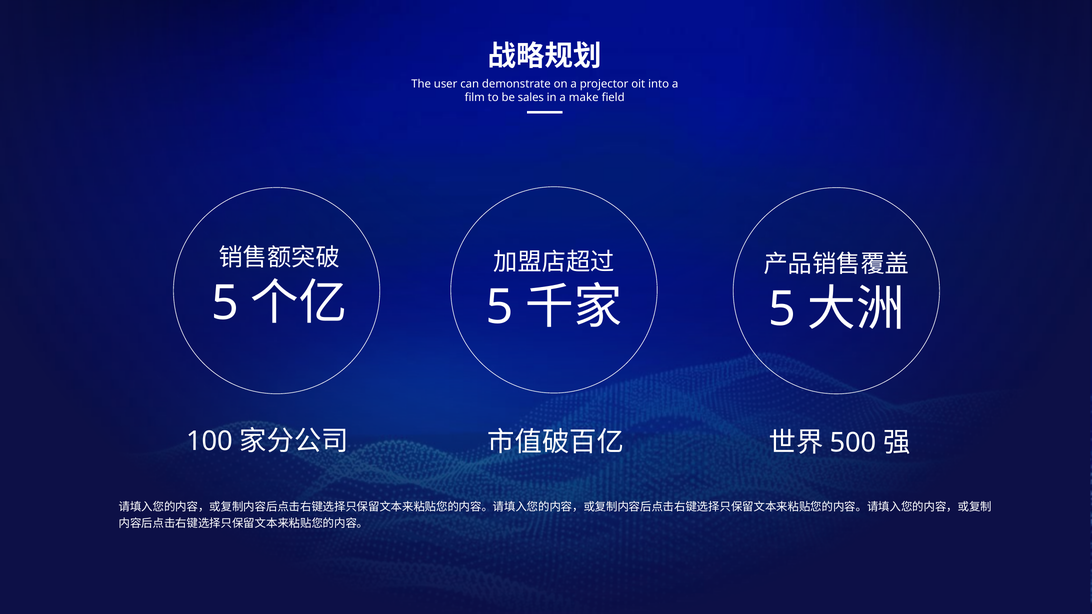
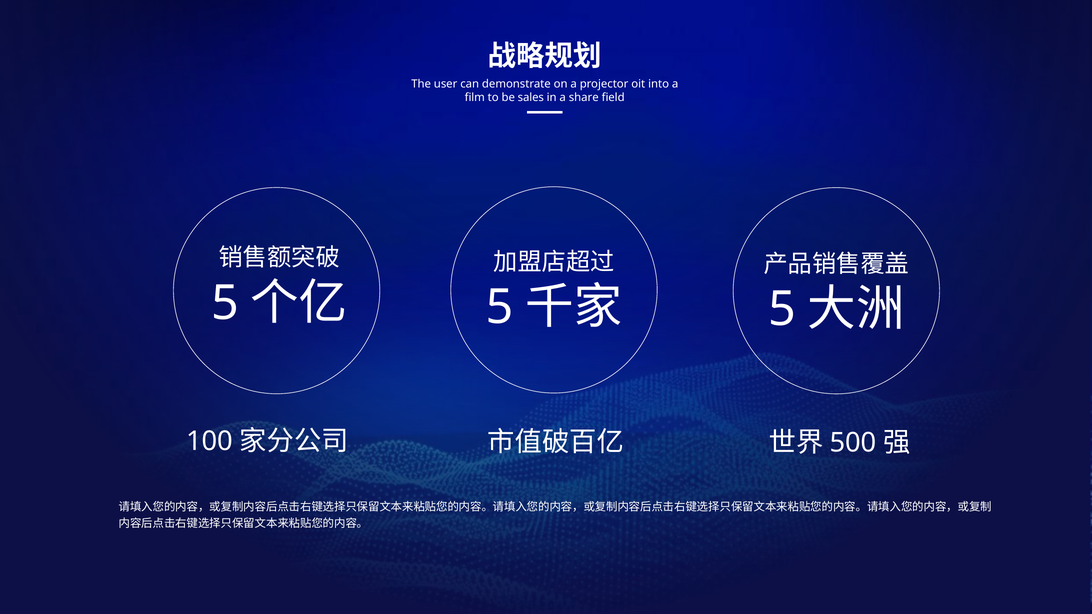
make: make -> share (584, 98)
